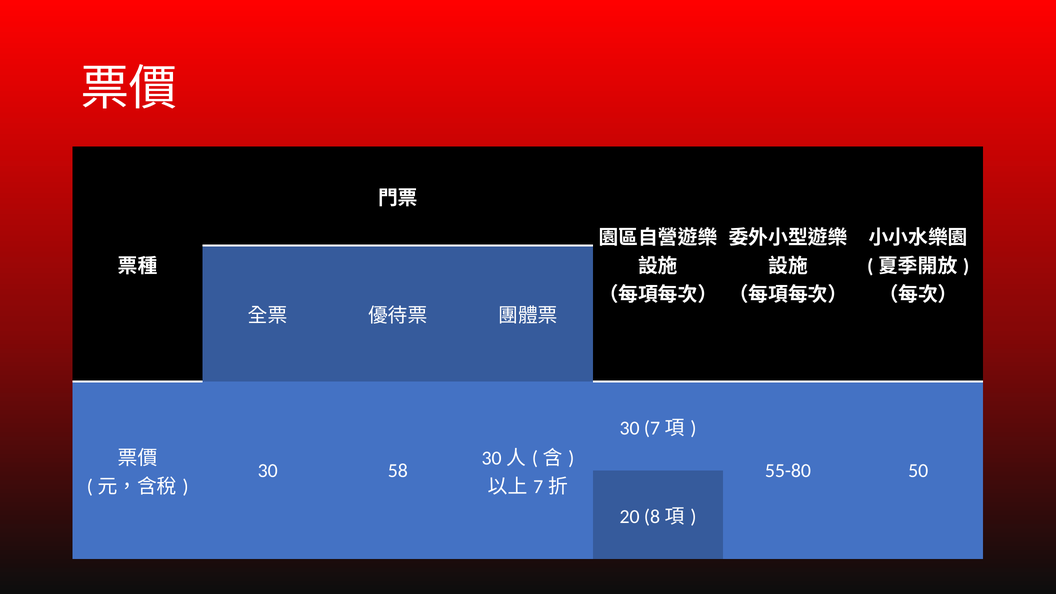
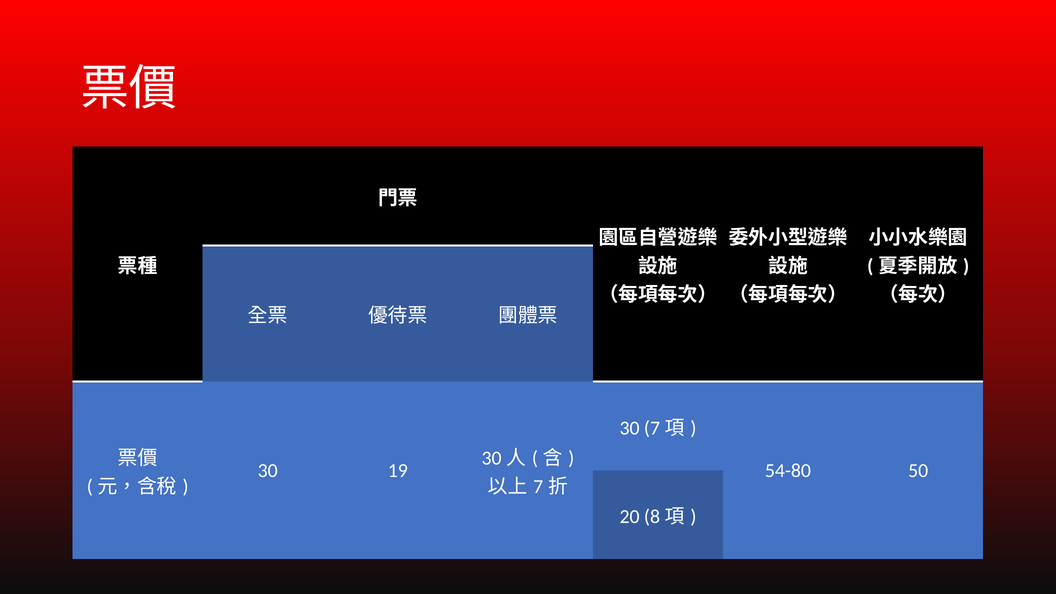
58: 58 -> 19 (398, 471)
55-80: 55-80 -> 54-80 (788, 471)
